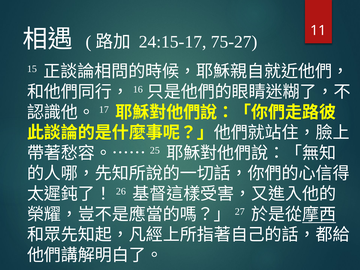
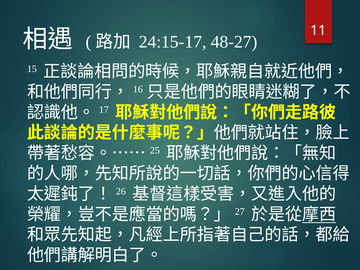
75-27: 75-27 -> 48-27 (234, 42)
